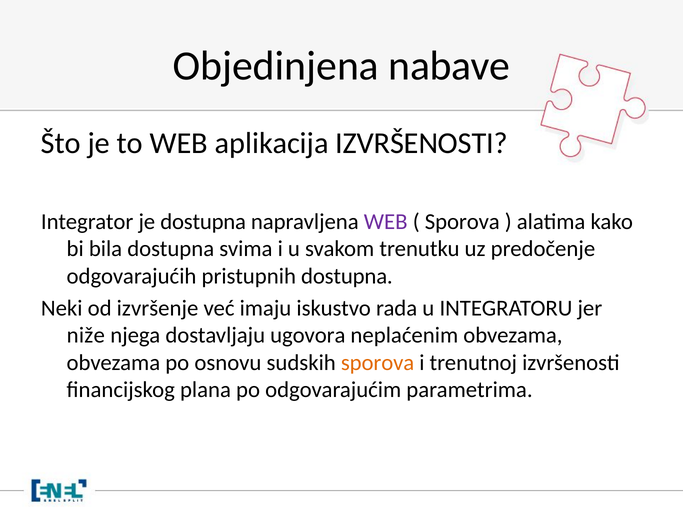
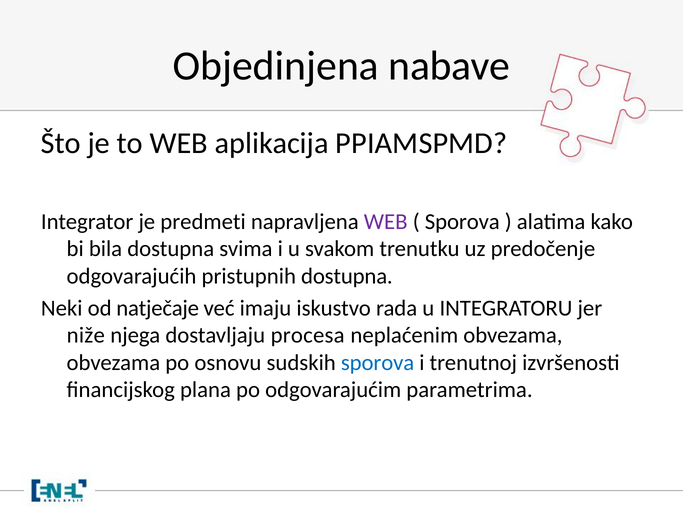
aplikacija IZVRŠENOSTI: IZVRŠENOSTI -> PPIAMSPMD (421, 143)
je dostupna: dostupna -> predmeti (203, 222)
izvršenje: izvršenje -> natječaje (158, 308)
ugovora: ugovora -> procesa (308, 336)
sporova colour: orange -> blue (378, 363)
